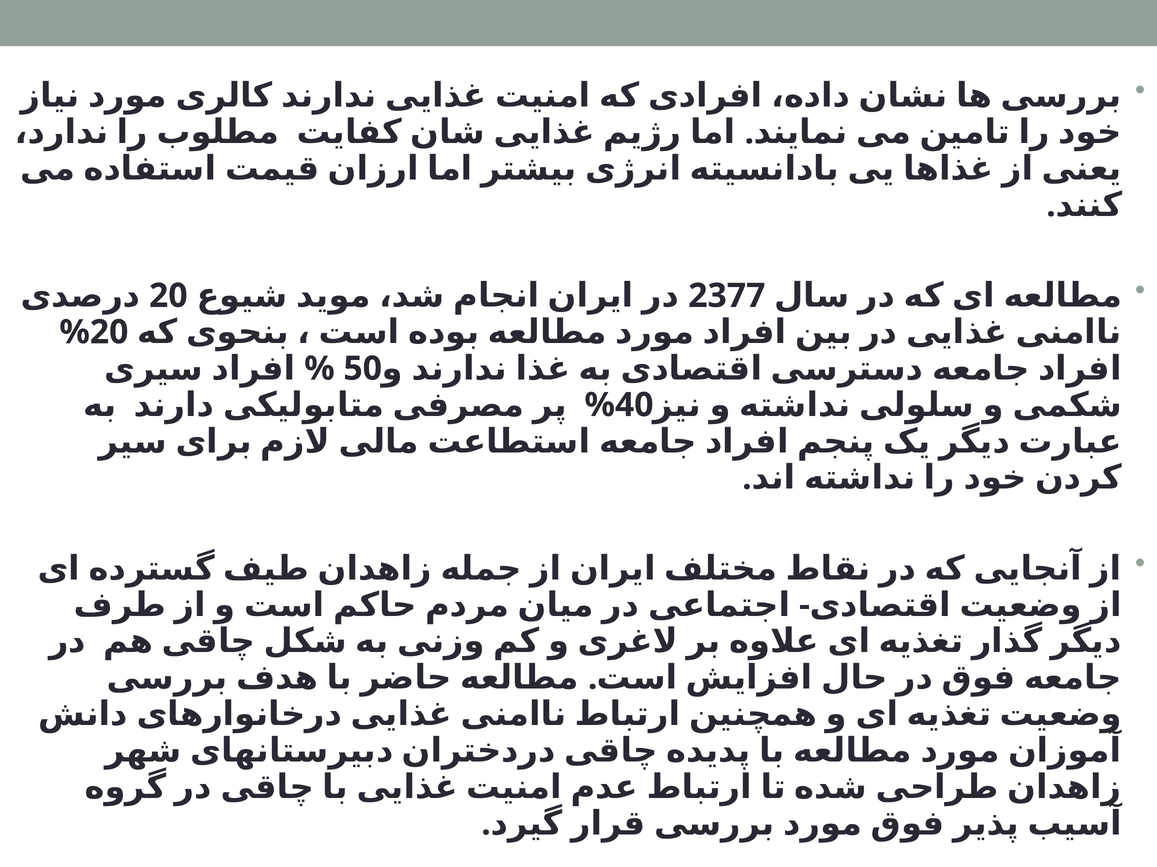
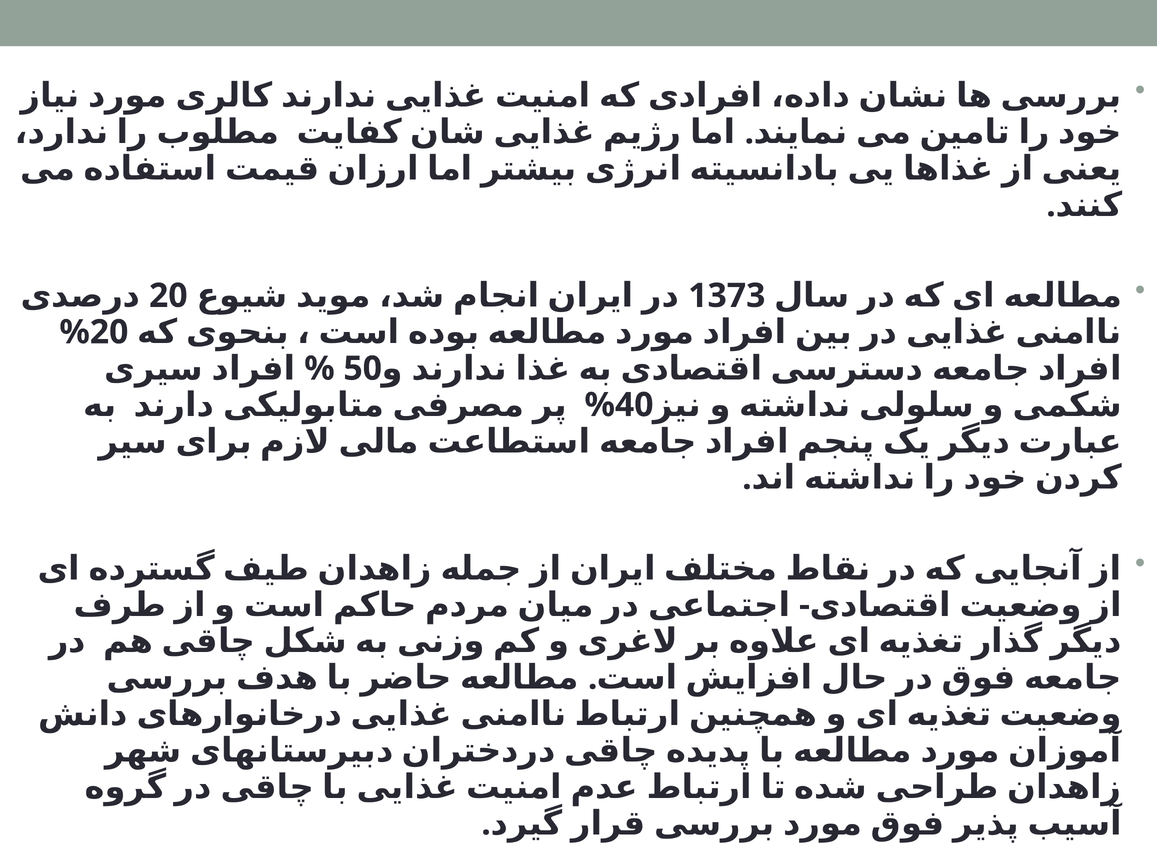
2377: 2377 -> 1373 (727, 296)
